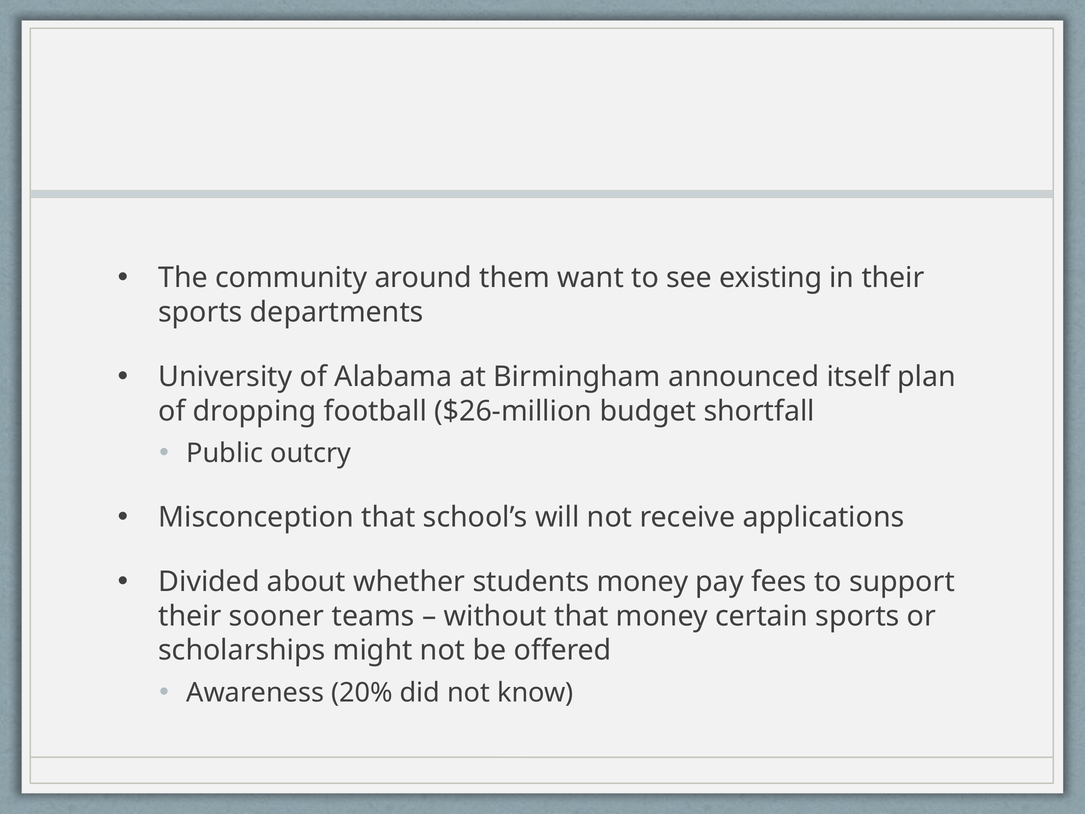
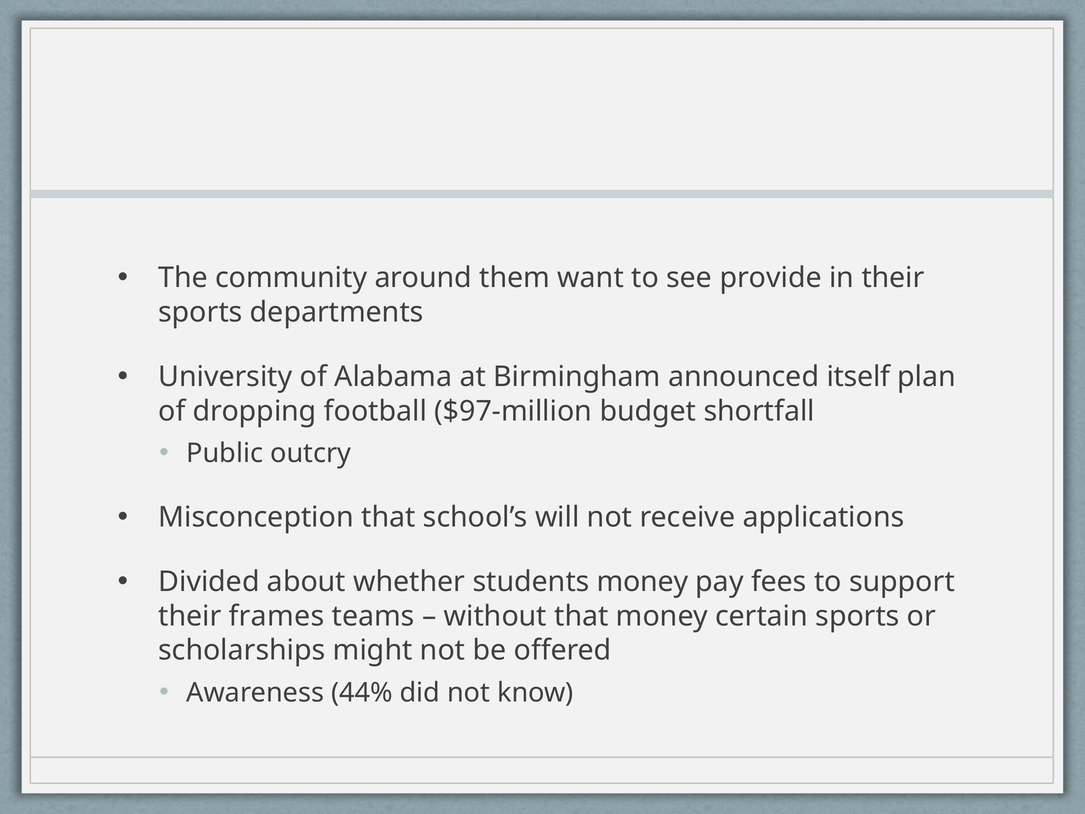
existing: existing -> provide (771, 278)
$26-million: $26-million -> $97-million (513, 411)
sooner: sooner -> frames (277, 616)
20%: 20% -> 44% (362, 693)
